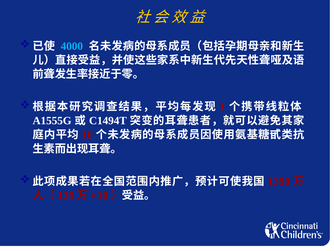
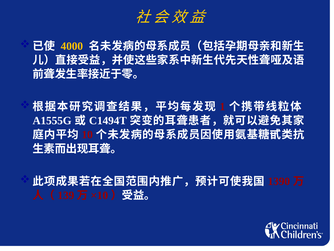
4000 colour: light blue -> yellow (72, 46)
